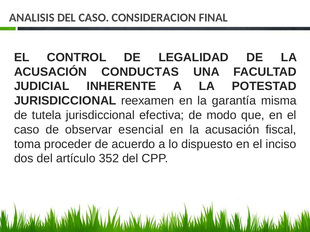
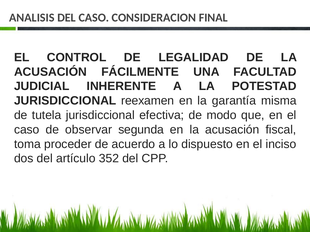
CONDUCTAS: CONDUCTAS -> FÁCILMENTE (140, 72)
esencial: esencial -> segunda (141, 130)
